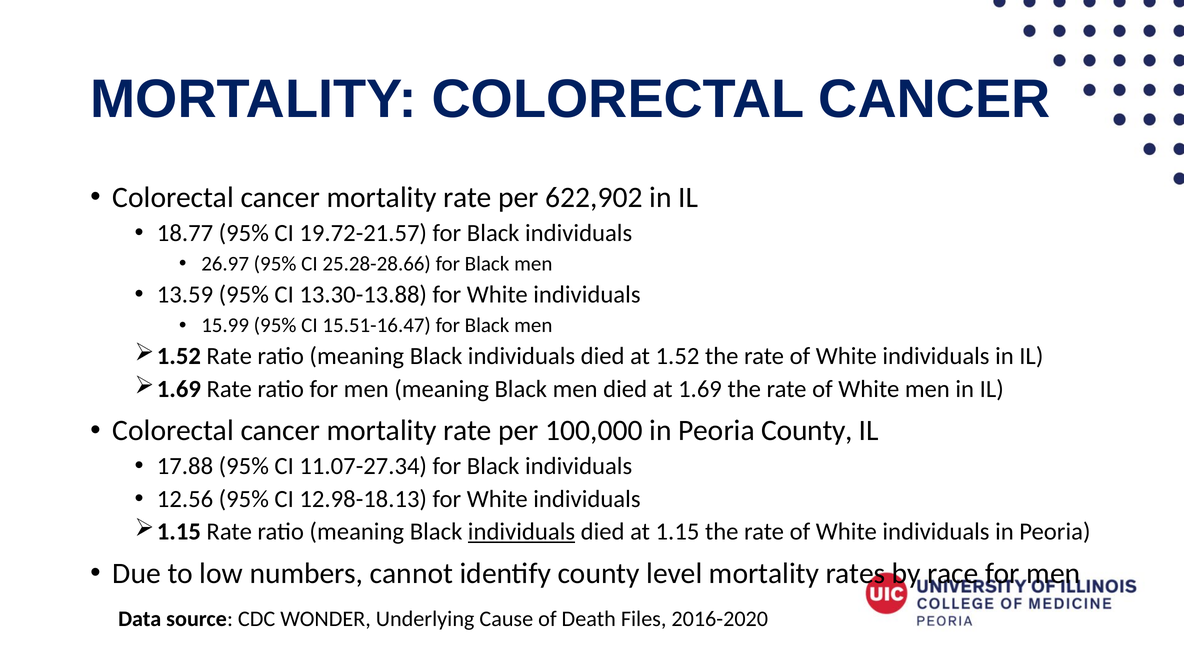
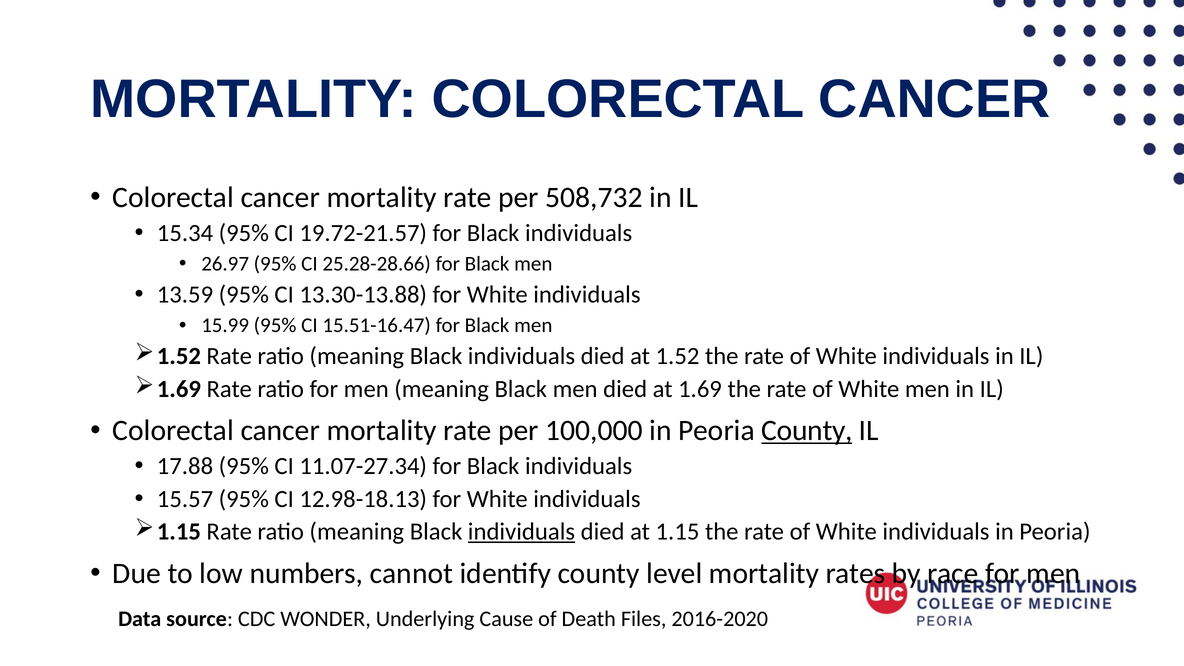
622,902: 622,902 -> 508,732 (594, 198)
18.77: 18.77 -> 15.34 (185, 233)
County underline: none -> present (807, 431)
12.56: 12.56 -> 15.57 (185, 499)
